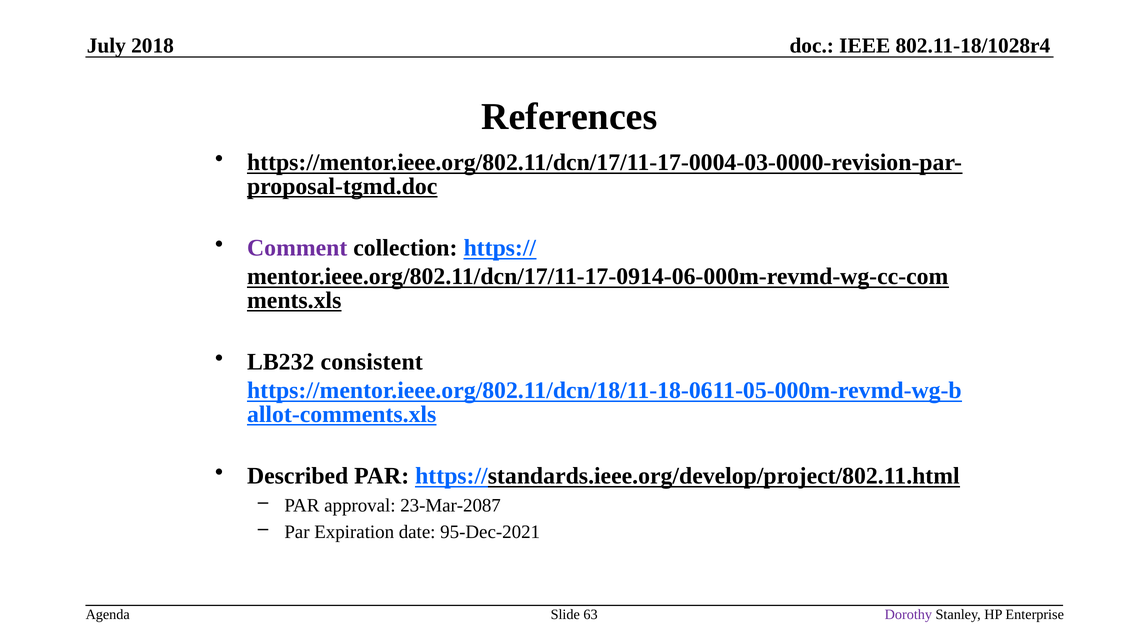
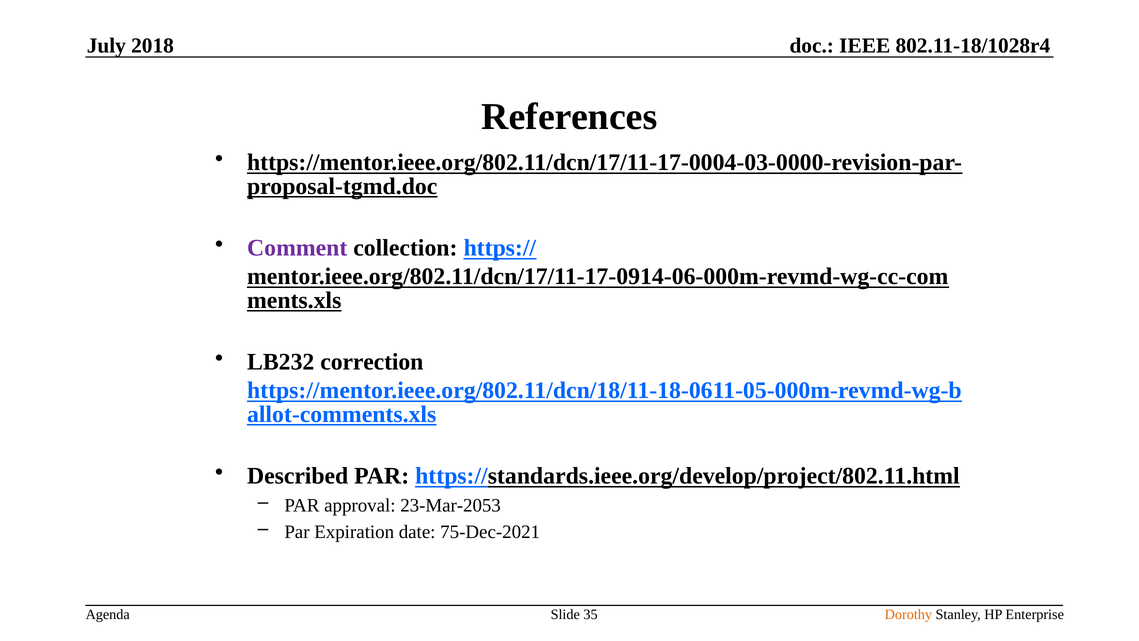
consistent: consistent -> correction (372, 362)
23-Mar-2087: 23-Mar-2087 -> 23-Mar-2053 (451, 505)
95-Dec-2021: 95-Dec-2021 -> 75-Dec-2021 (490, 532)
63: 63 -> 35 (591, 614)
Dorothy colour: purple -> orange (908, 614)
